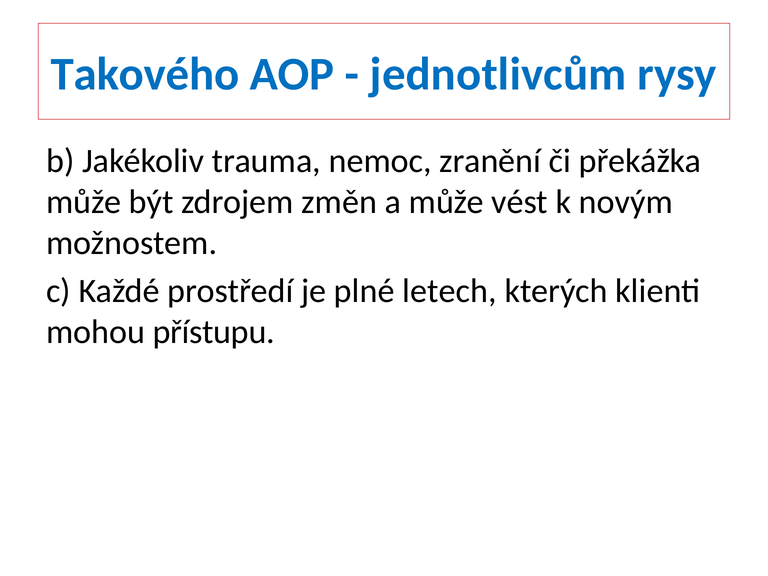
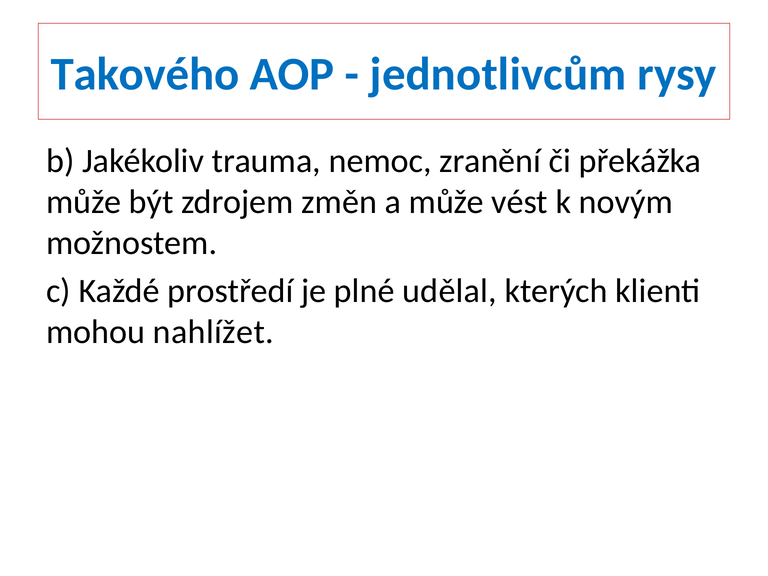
letech: letech -> udělal (450, 291)
přístupu: přístupu -> nahlížet (213, 332)
